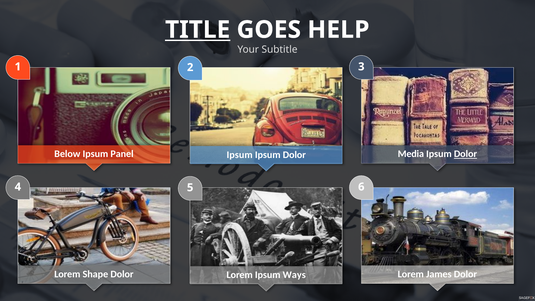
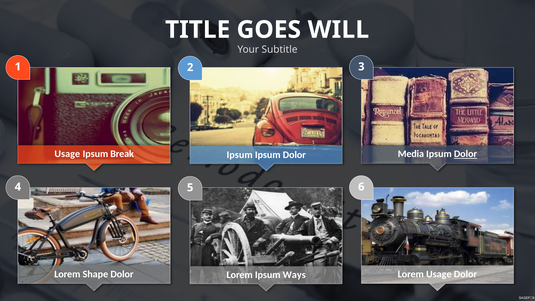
TITLE underline: present -> none (198, 30)
HELP: HELP -> WILL (338, 30)
Below: Below -> Usage (67, 154)
Panel: Panel -> Break (122, 154)
Lorem James: James -> Usage (439, 274)
